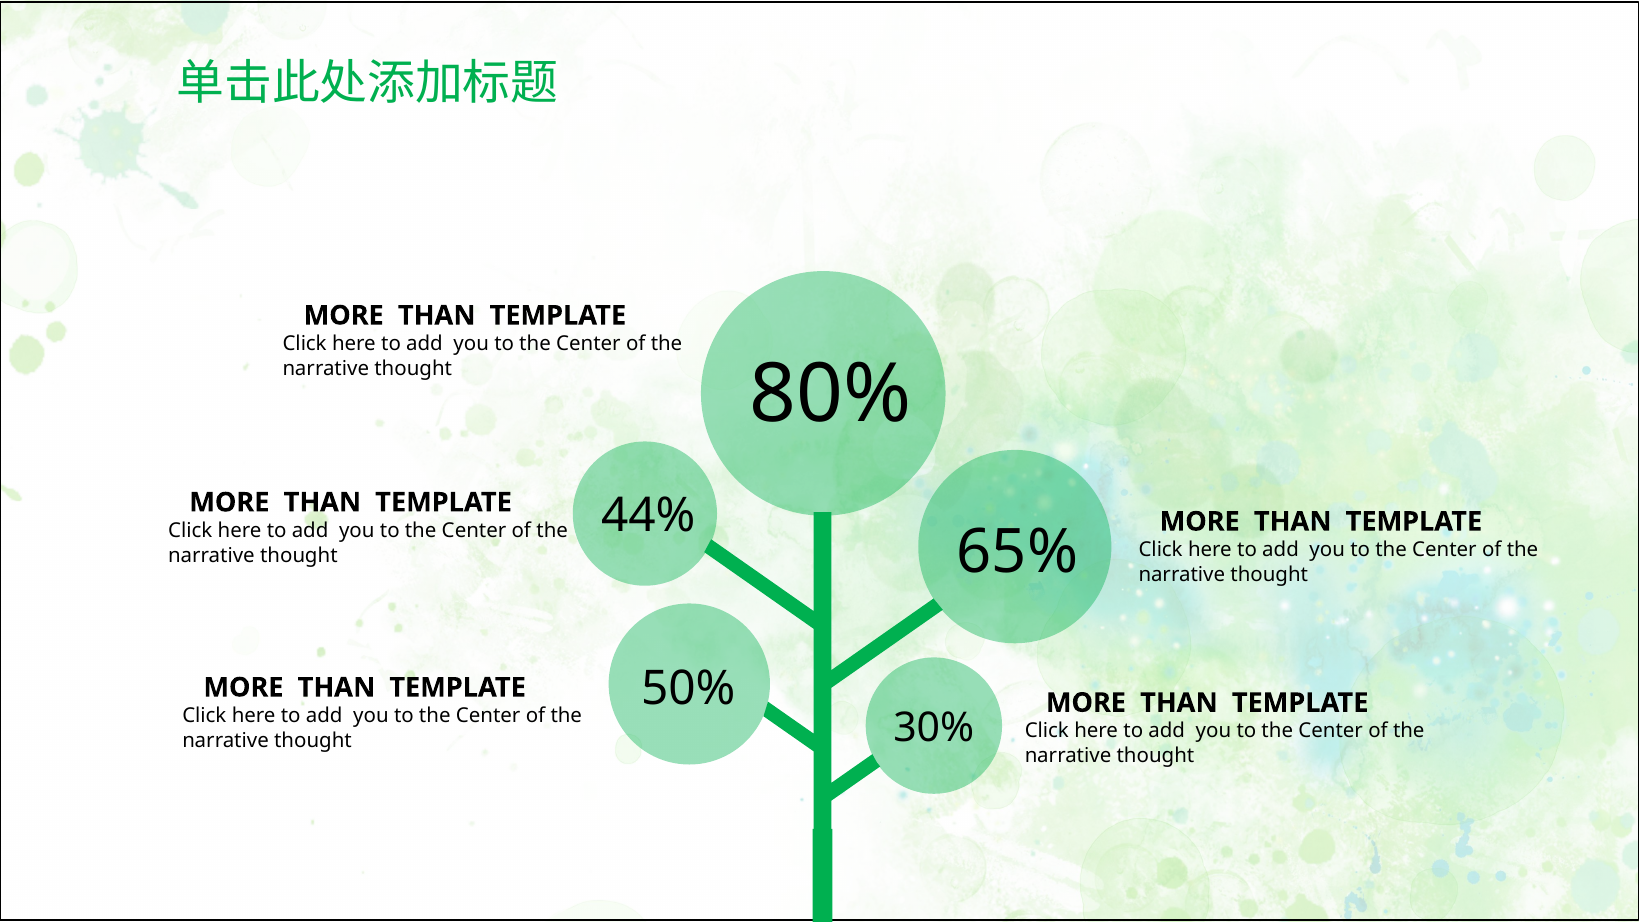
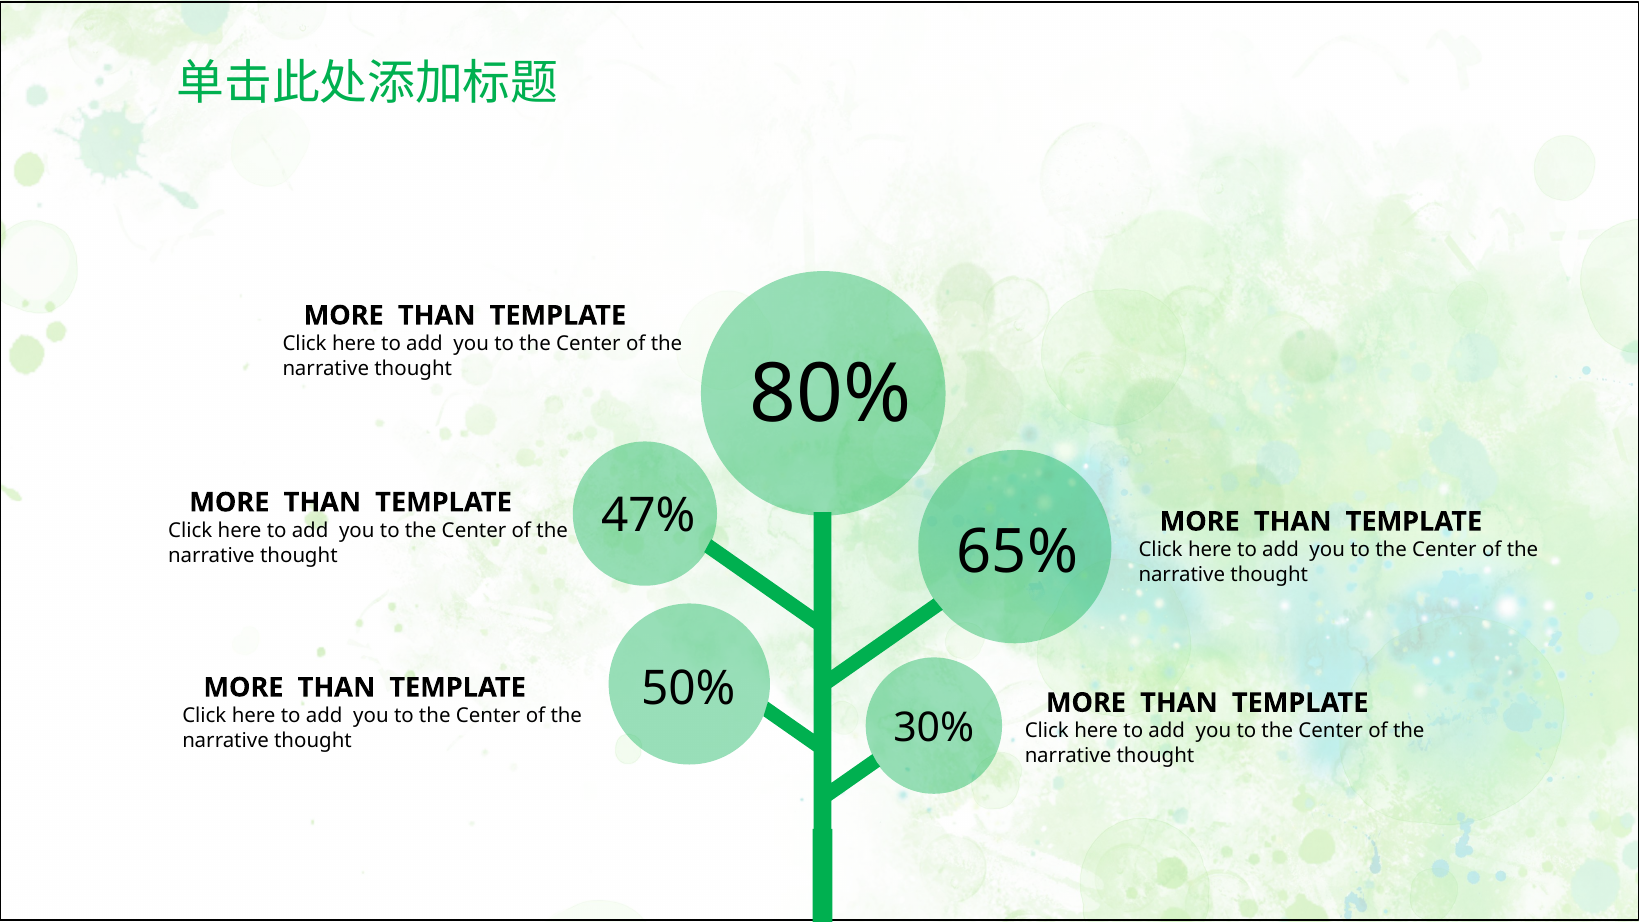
44%: 44% -> 47% (648, 516)
